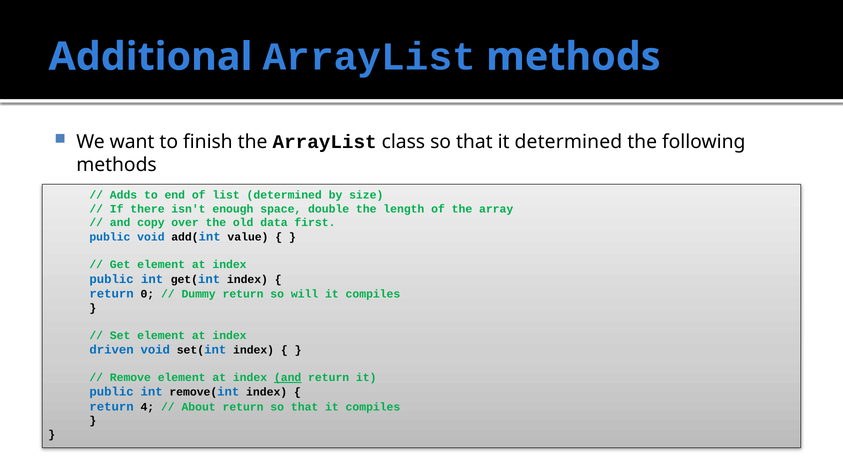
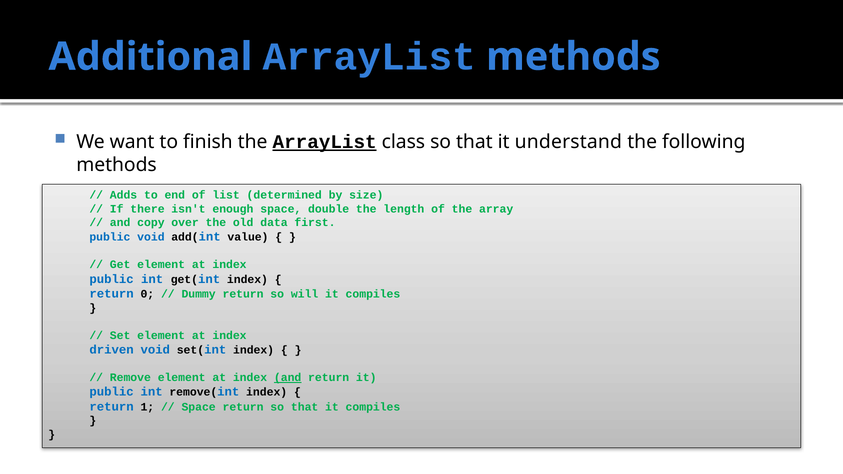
ArrayList underline: none -> present (325, 142)
it determined: determined -> understand (568, 142)
4: 4 -> 1 (147, 407)
About: About -> Space (199, 407)
